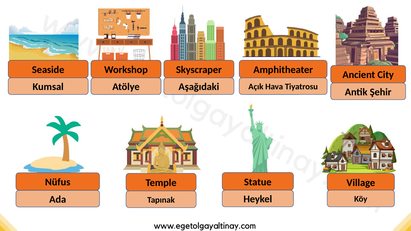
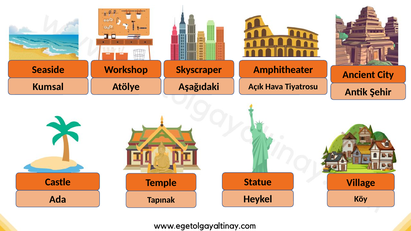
Nüfus: Nüfus -> Castle (58, 182)
